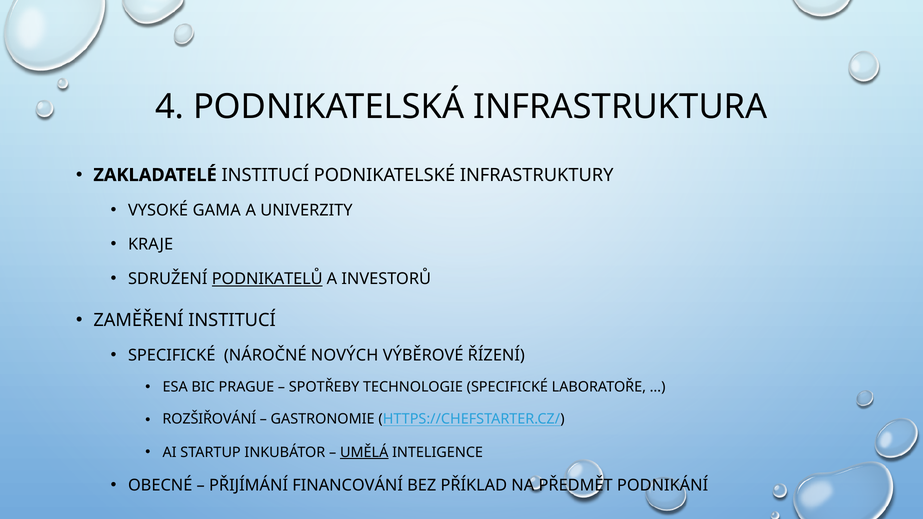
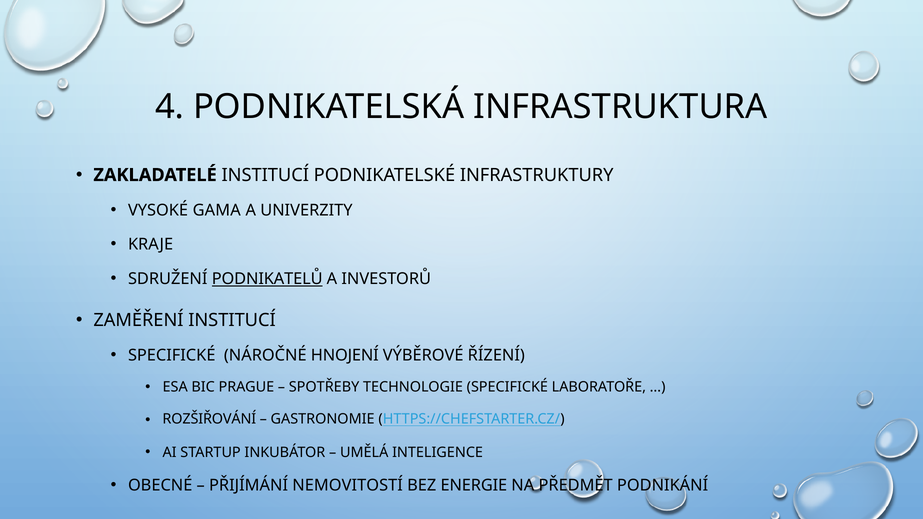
NOVÝCH: NOVÝCH -> HNOJENÍ (345, 356)
UMĚLÁ underline: present -> none (364, 452)
FINANCOVÁNÍ: FINANCOVÁNÍ -> NEMOVITOSTÍ (348, 486)
PŘÍKLAD: PŘÍKLAD -> ENERGIE (474, 486)
